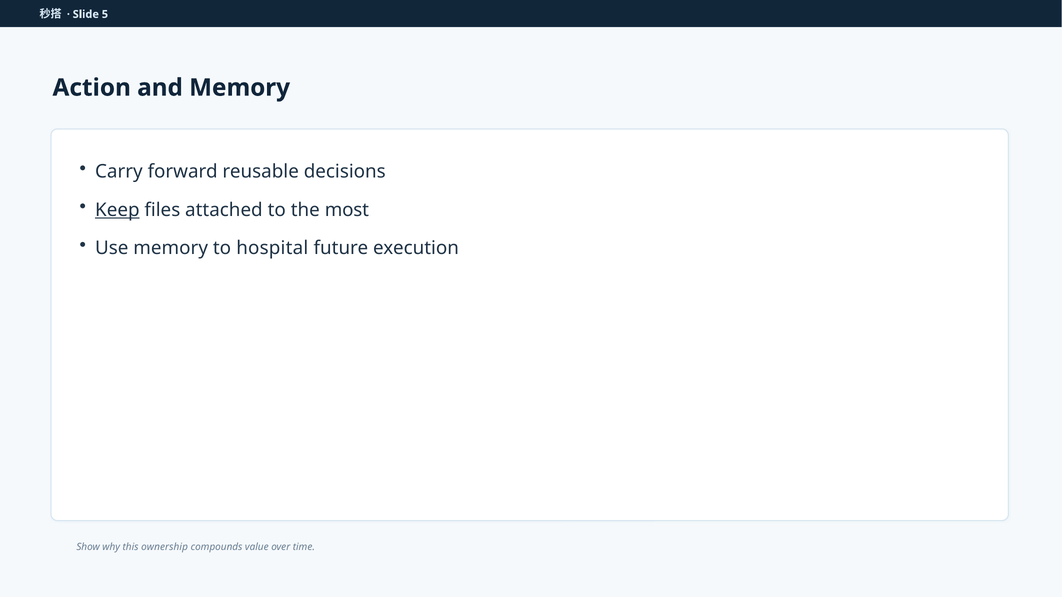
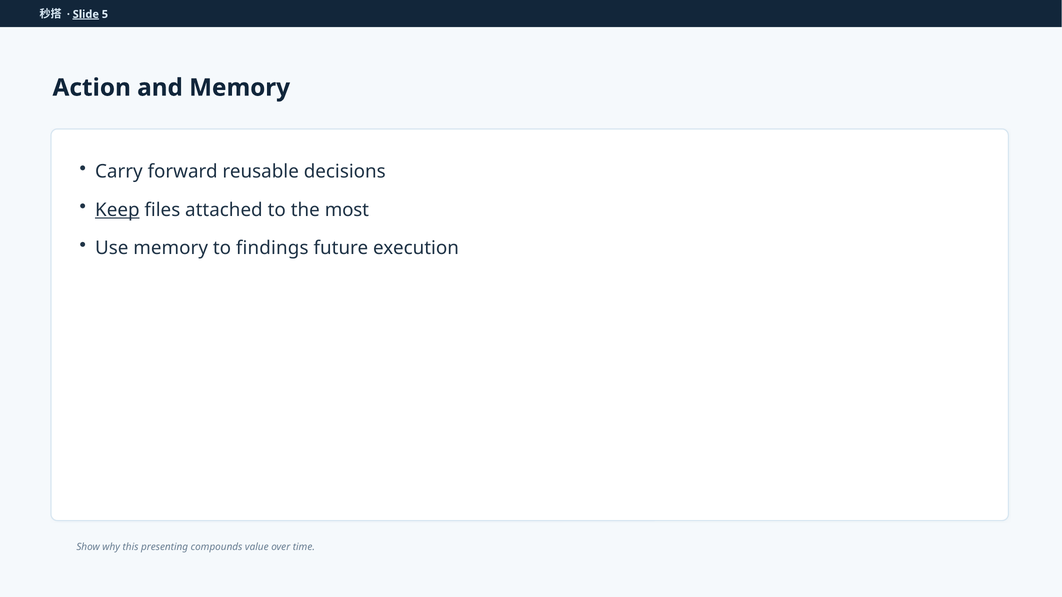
Slide underline: none -> present (86, 14)
hospital: hospital -> findings (272, 248)
ownership: ownership -> presenting (165, 547)
